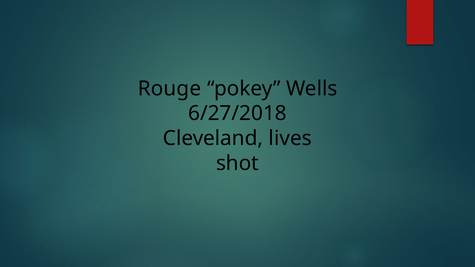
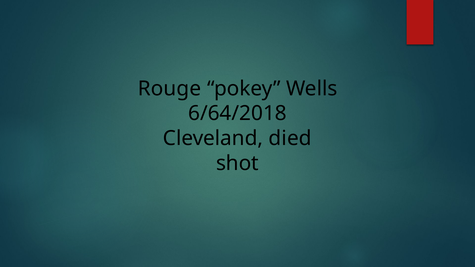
6/27/2018: 6/27/2018 -> 6/64/2018 (237, 114)
lives: lives -> died (290, 138)
